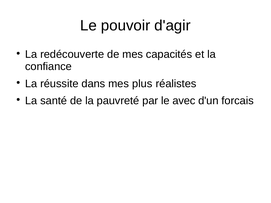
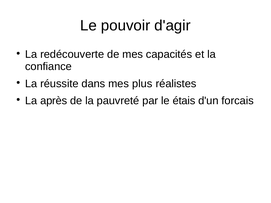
santé: santé -> après (54, 101)
avec: avec -> étais (184, 101)
